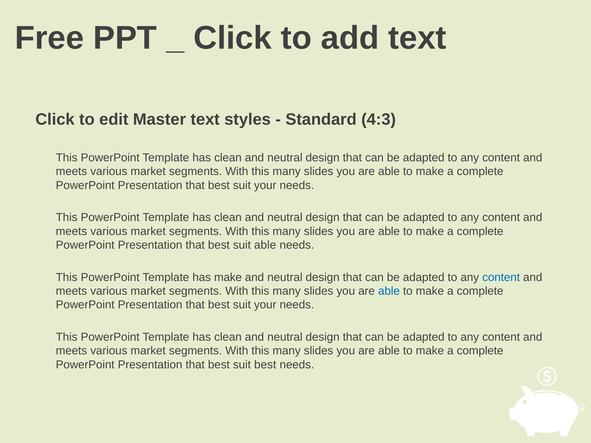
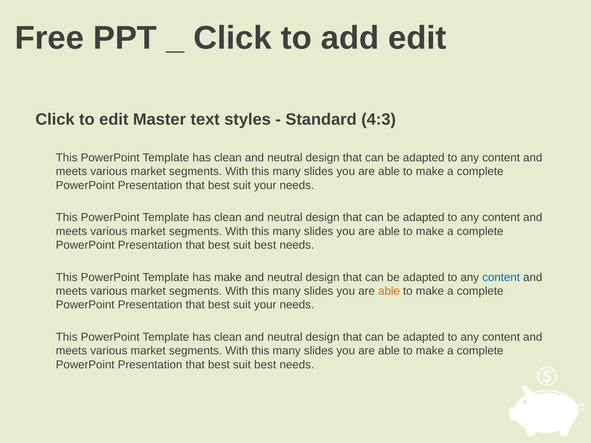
add text: text -> edit (417, 38)
able: able -> best (265, 245)
able colour: blue -> orange (389, 291)
